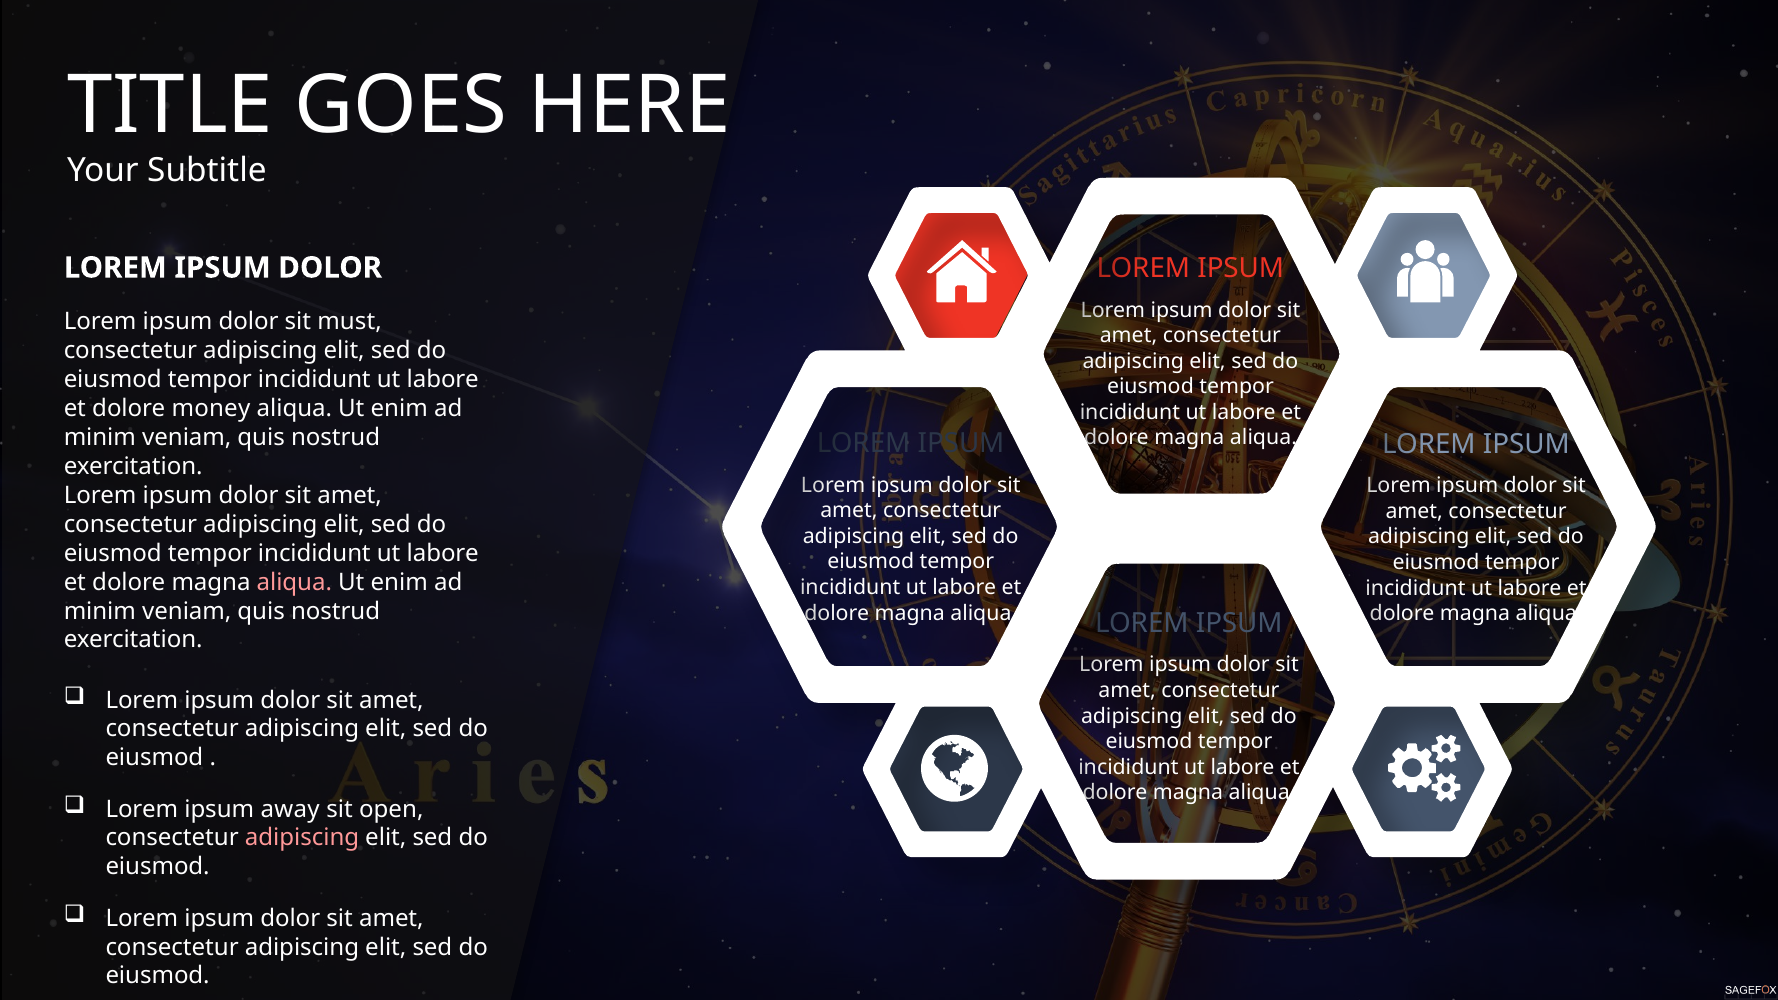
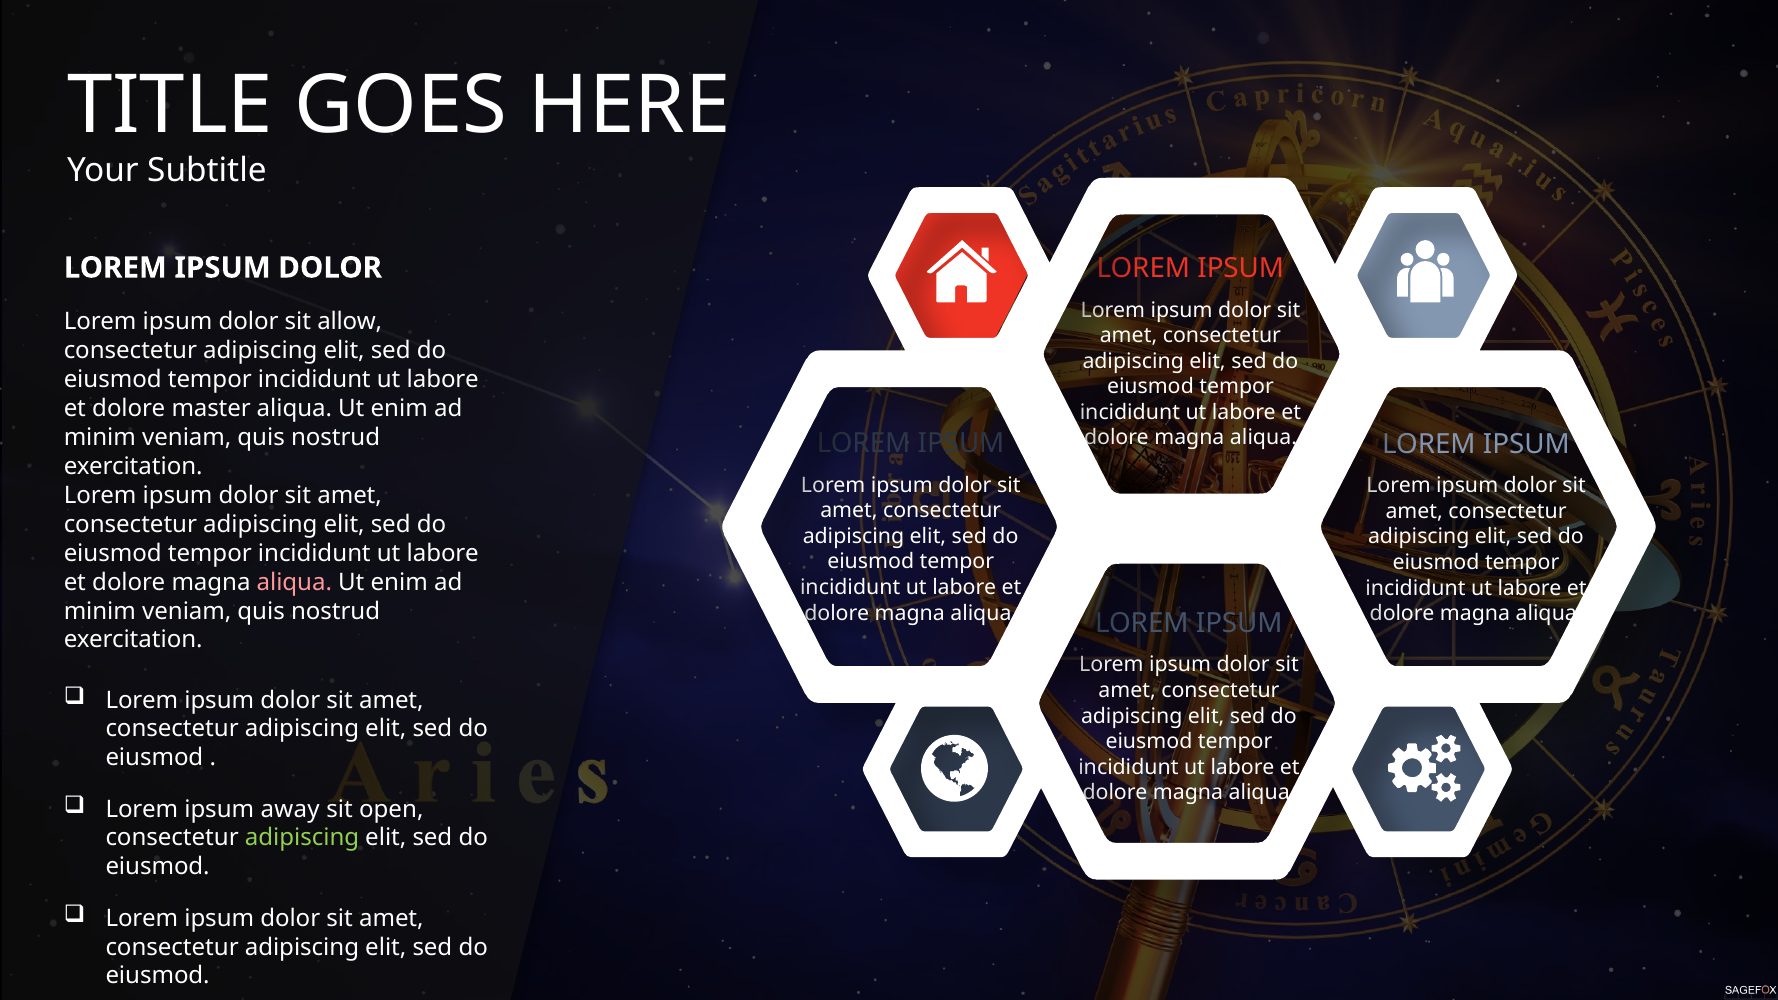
must: must -> allow (350, 322)
money: money -> master (211, 409)
adipiscing colour: pink -> light green (302, 838)
